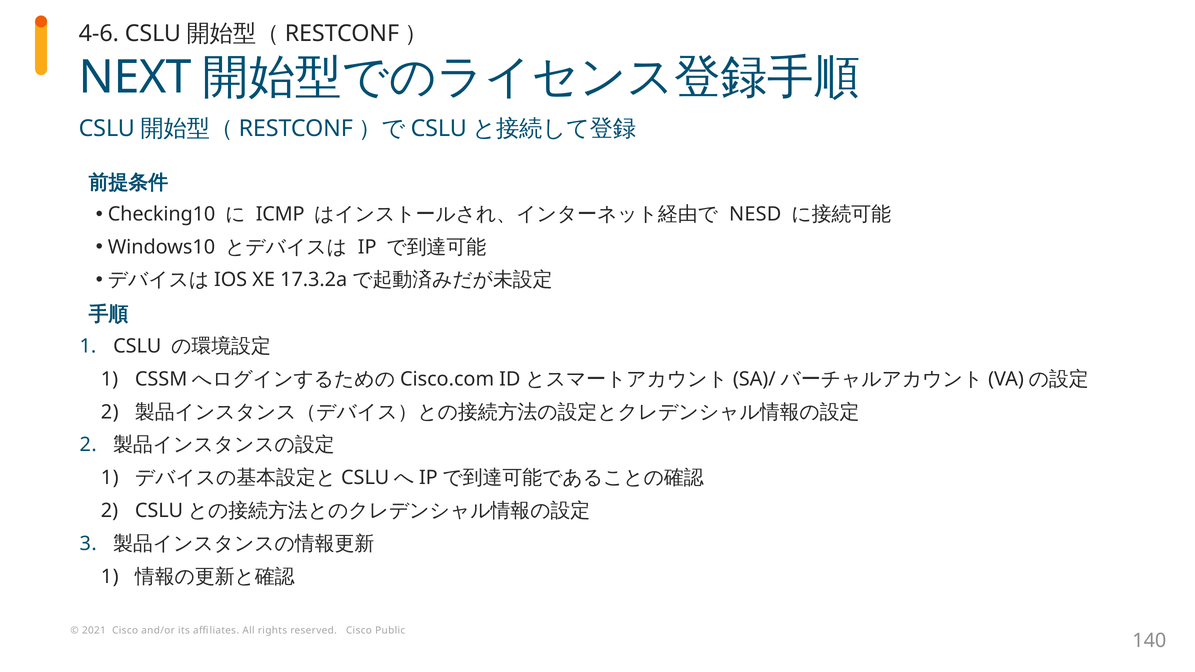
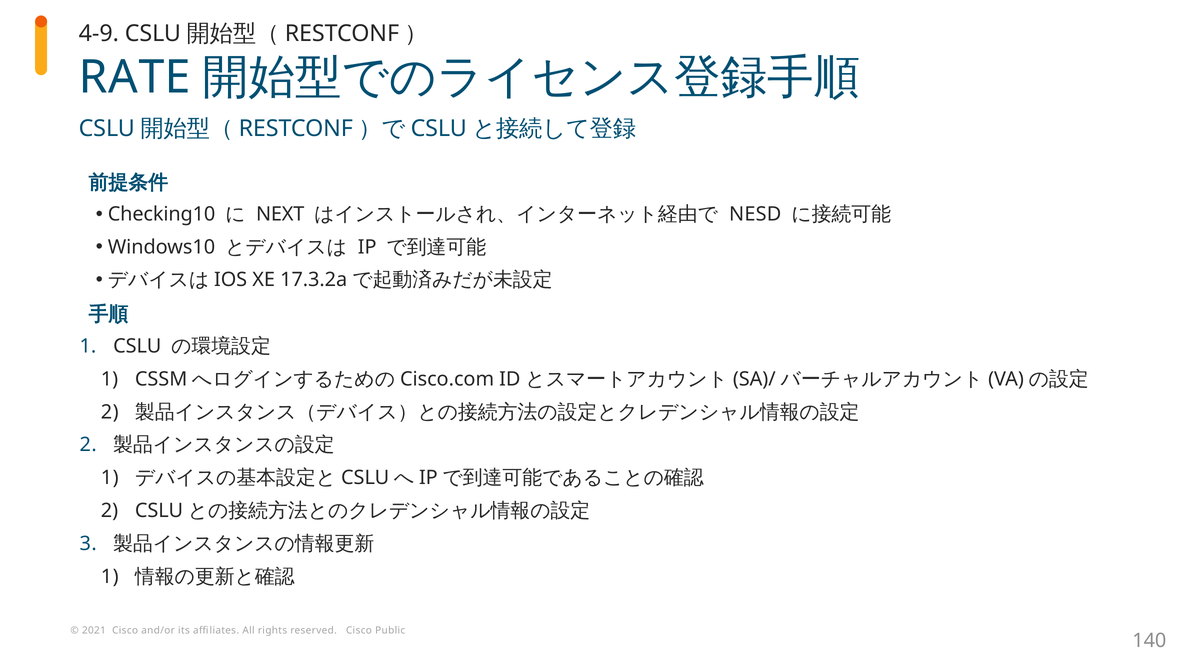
4-6: 4-6 -> 4-9 (99, 34)
NEXT: NEXT -> RATE (135, 77)
ICMP: ICMP -> NEXT (280, 214)
